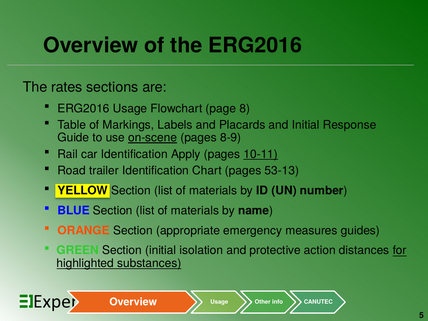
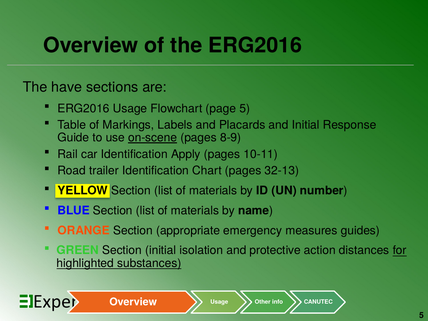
rates: rates -> have (67, 87)
page 8: 8 -> 5 (245, 108)
10-11 underline: present -> none (261, 154)
53-13: 53-13 -> 32-13 (282, 171)
